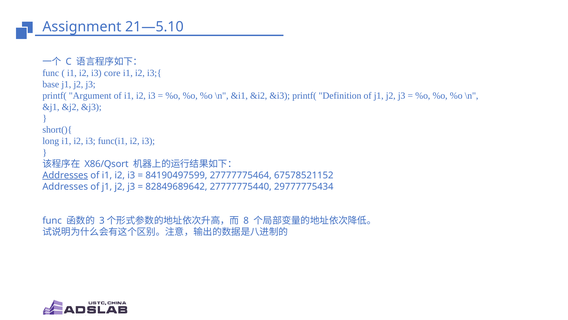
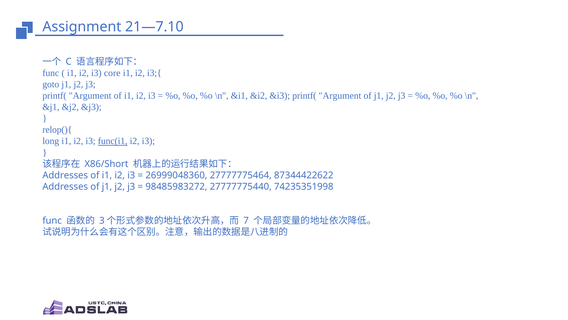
21—5.10: 21—5.10 -> 21—7.10 (154, 27)
base: base -> goto (51, 84)
&i3 printf( Definition: Definition -> Argument (340, 96)
short(){: short(){ -> relop(){ (57, 130)
func(i1 underline: none -> present (113, 141)
X86/Qsort: X86/Qsort -> X86/Short (106, 164)
Addresses underline: present -> none (65, 175)
84190497599: 84190497599 -> 26999048360 (176, 175)
67578521152: 67578521152 -> 87344422622 (304, 175)
82849689642: 82849689642 -> 98485983272 (176, 186)
29777775434: 29777775434 -> 74235351998 (304, 186)
8: 8 -> 7 (246, 220)
